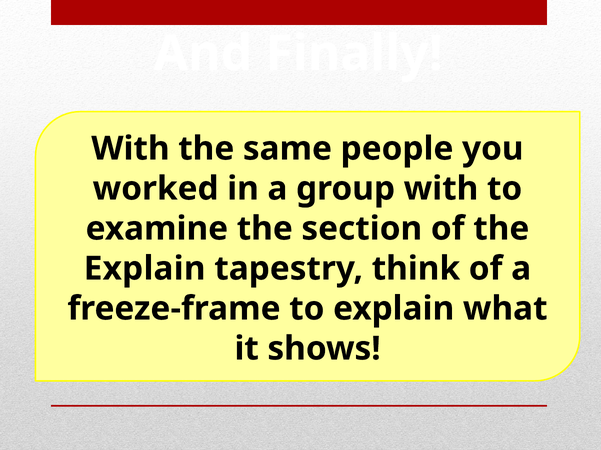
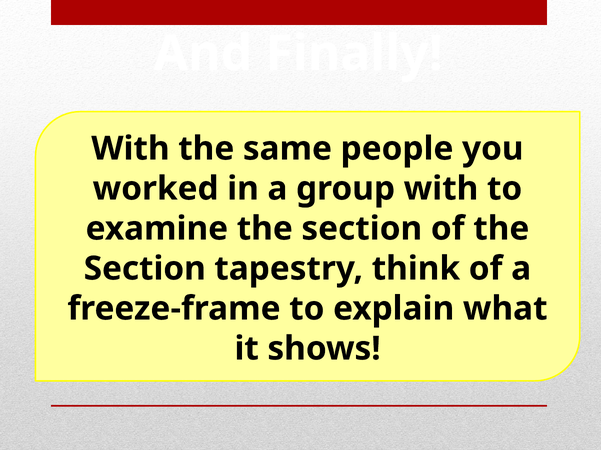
Explain: Explain -> Section (145, 269)
